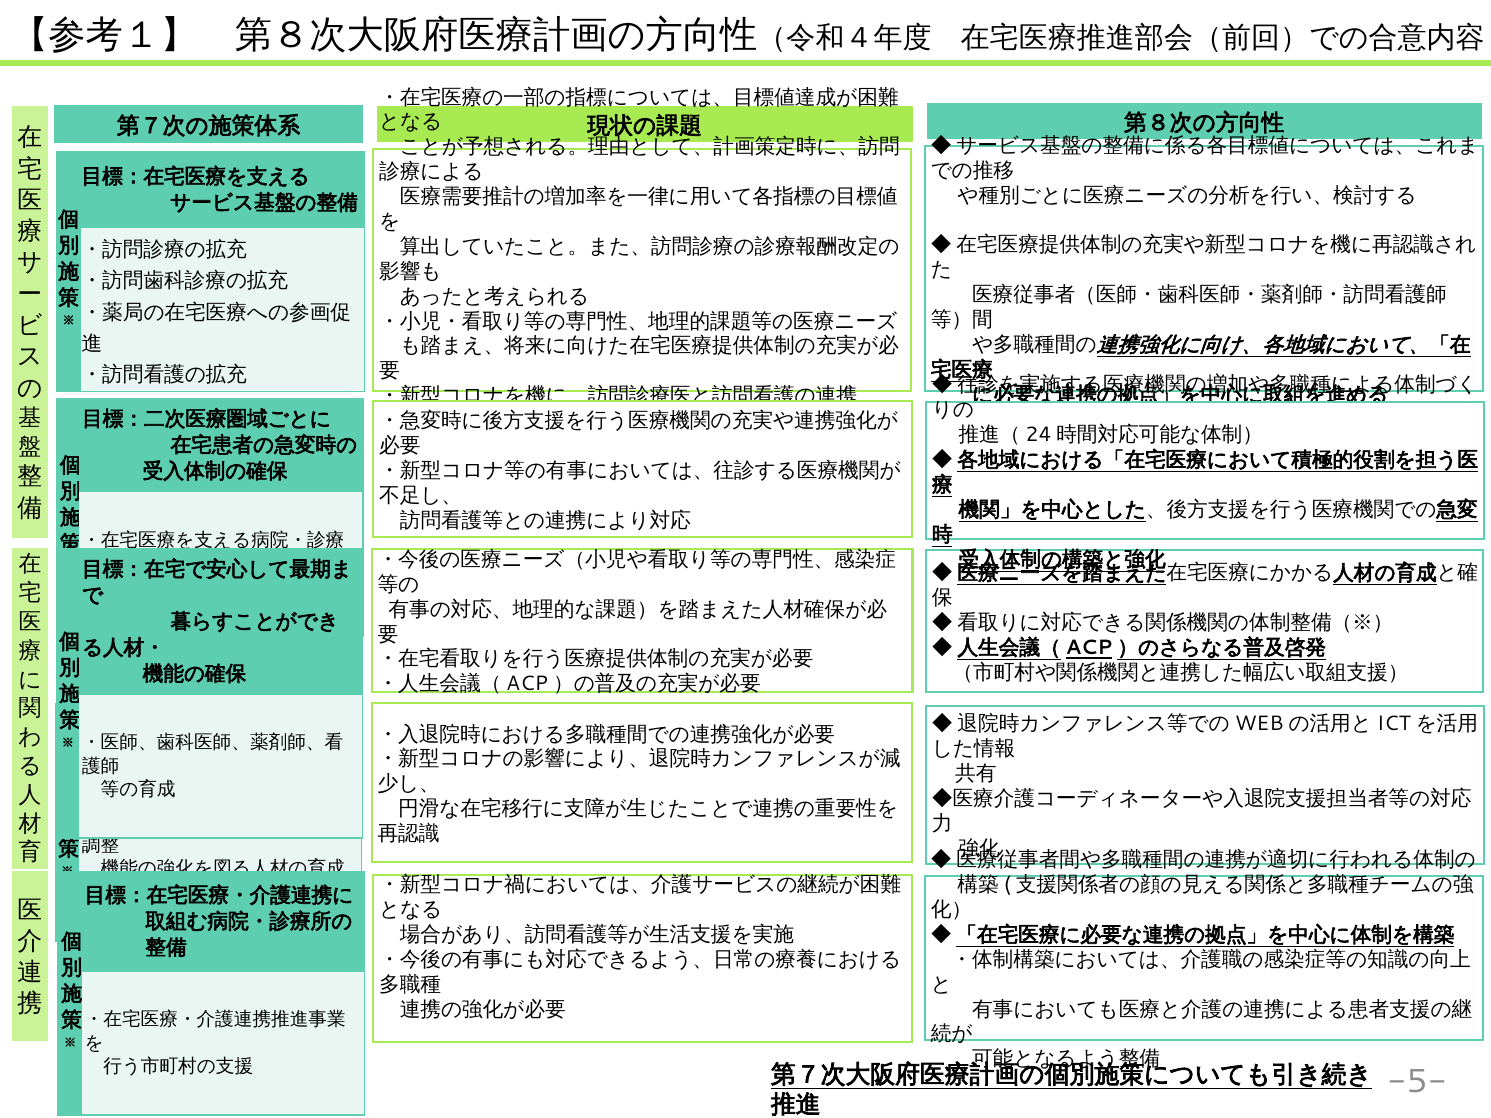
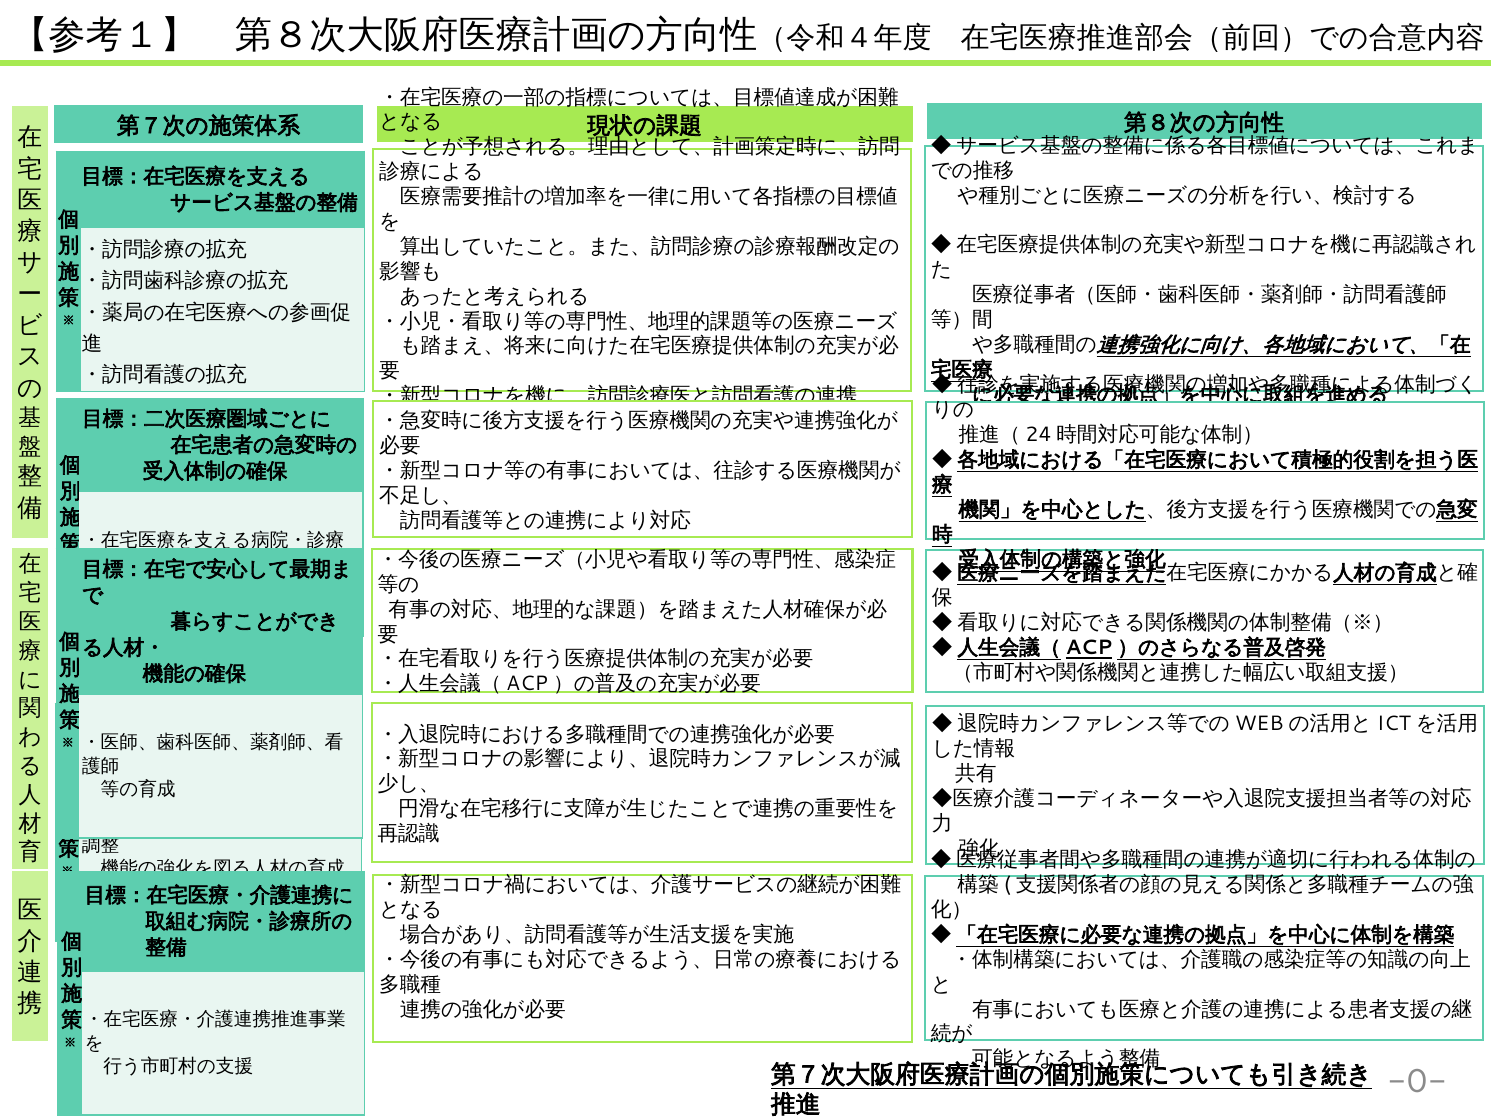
-5-: -5- -> -0- (1417, 1081)
